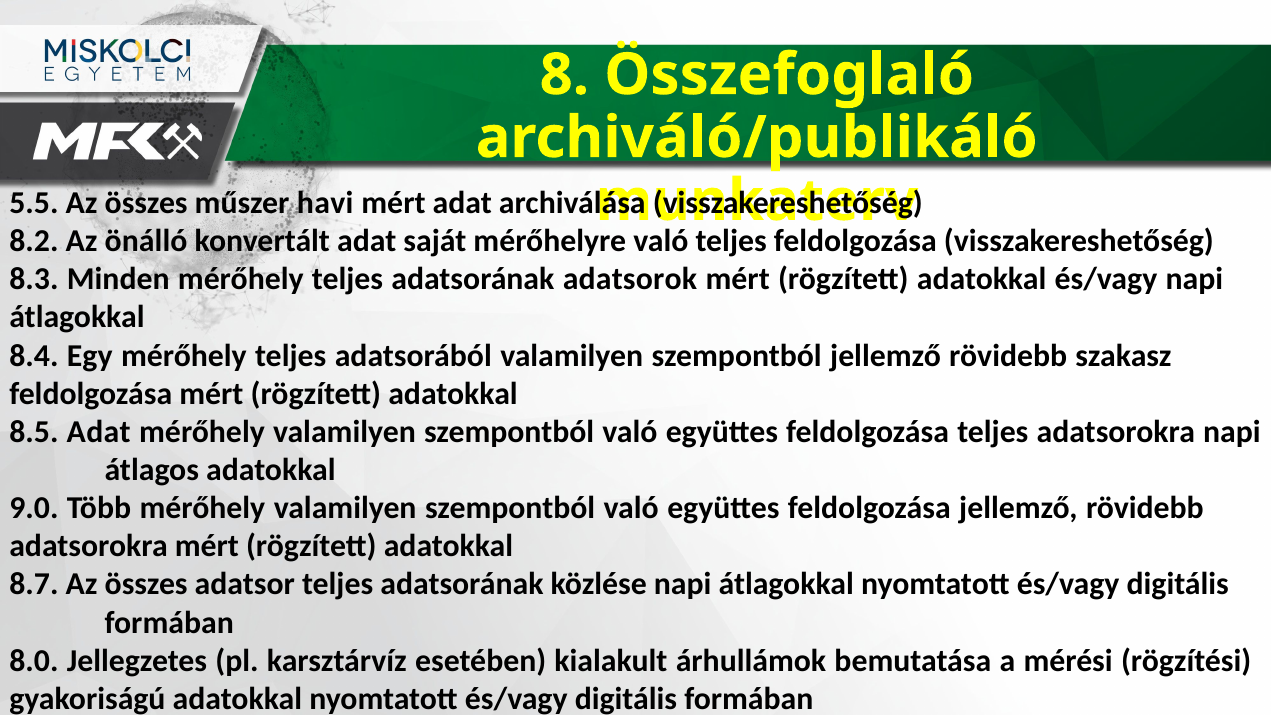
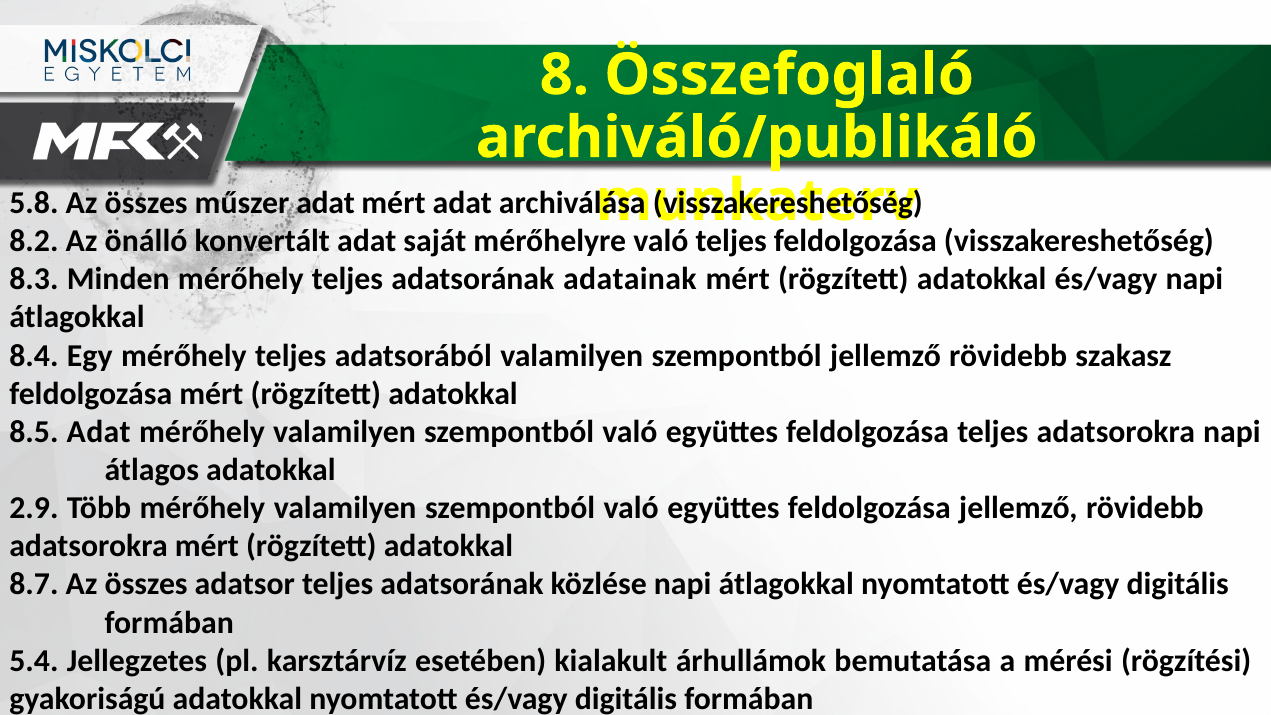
5.5: 5.5 -> 5.8 (34, 203)
műszer havi: havi -> adat (326, 203)
adatsorok: adatsorok -> adatainak (630, 279)
9.0: 9.0 -> 2.9 (34, 508)
8.0: 8.0 -> 5.4 (34, 661)
